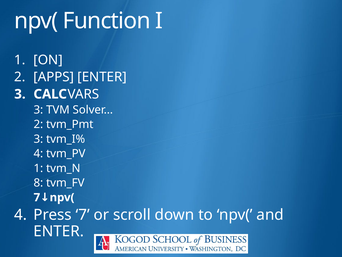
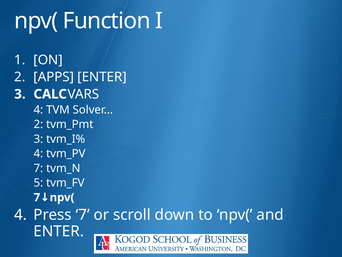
3: 3 -> 4 (38, 110)
1: 1 -> 7 (38, 168)
8: 8 -> 5 (38, 183)
